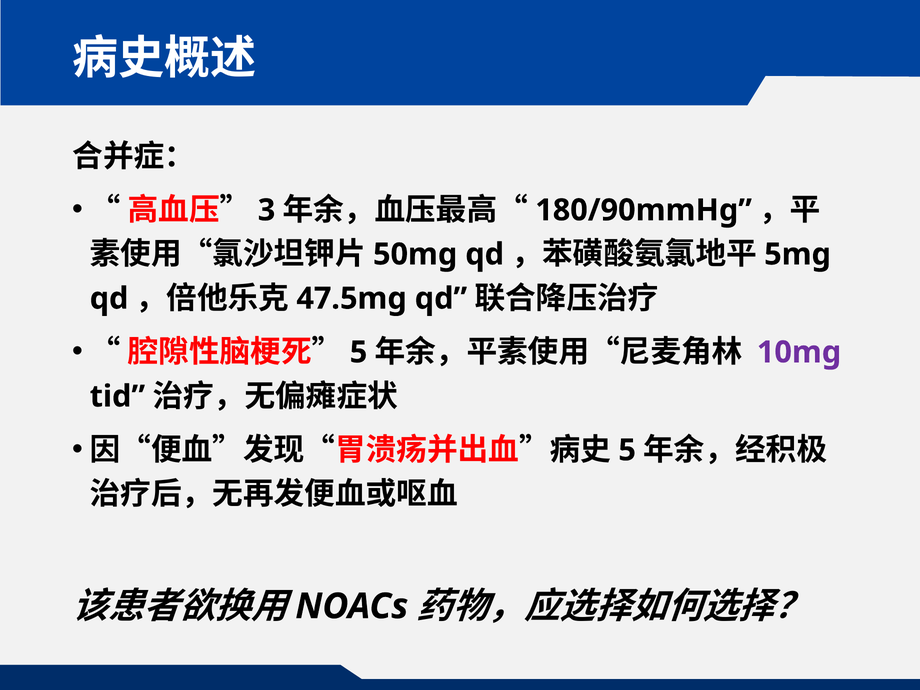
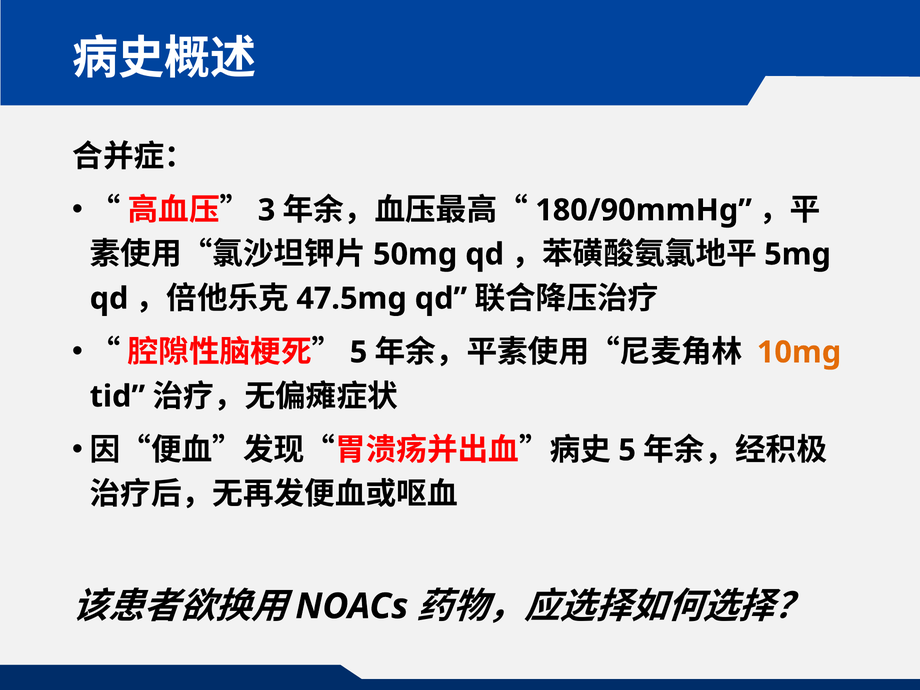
10mg colour: purple -> orange (799, 352)
